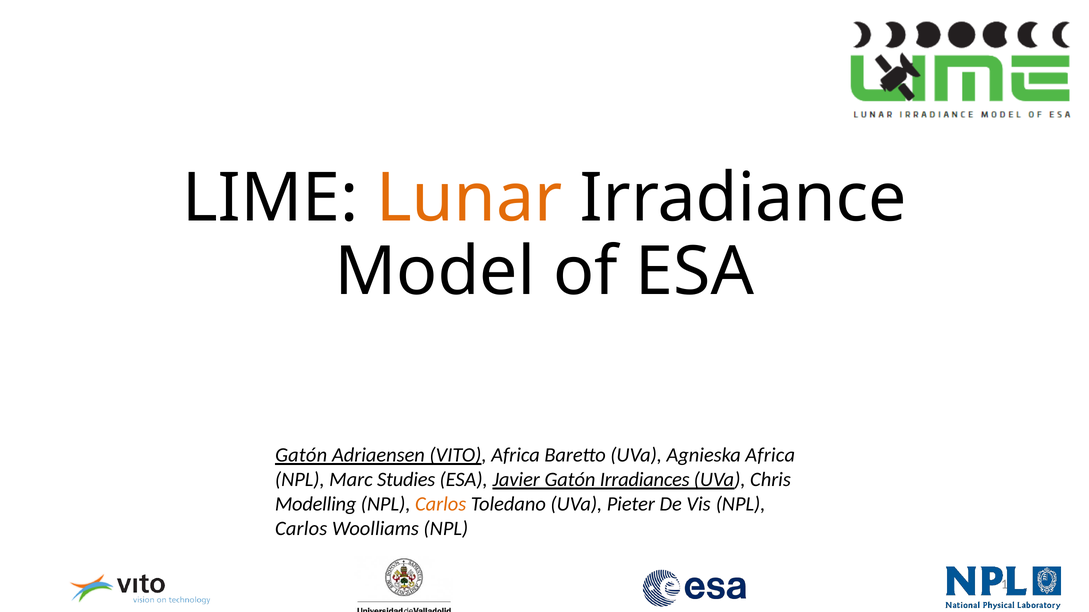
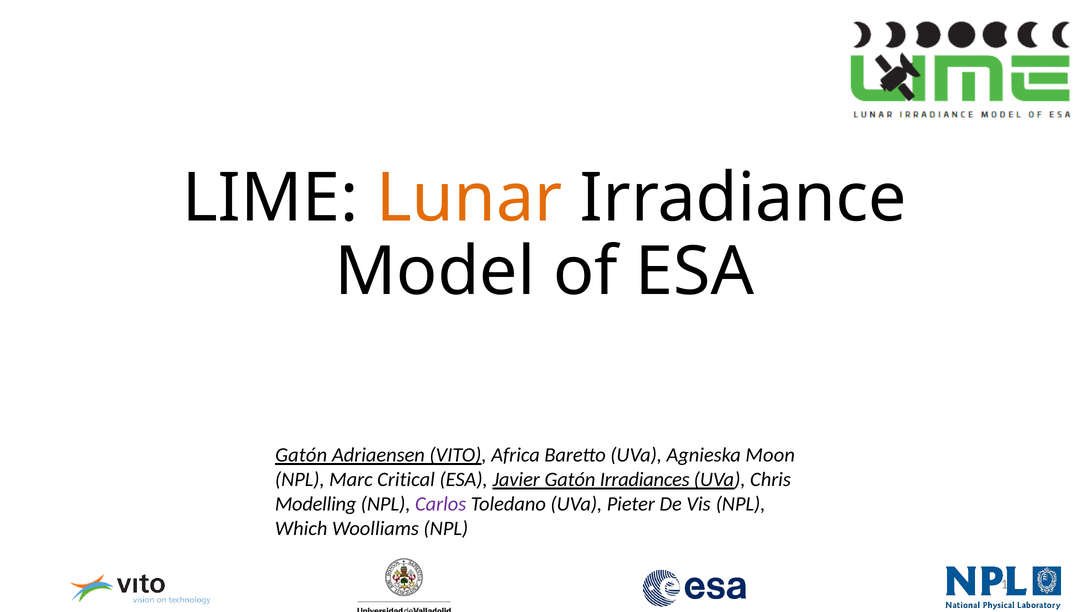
Agnieska Africa: Africa -> Moon (770, 455)
Studies: Studies -> Critical (406, 480)
Carlos colour: orange -> purple (441, 504)
Carlos: Carlos -> Which (301, 529)
